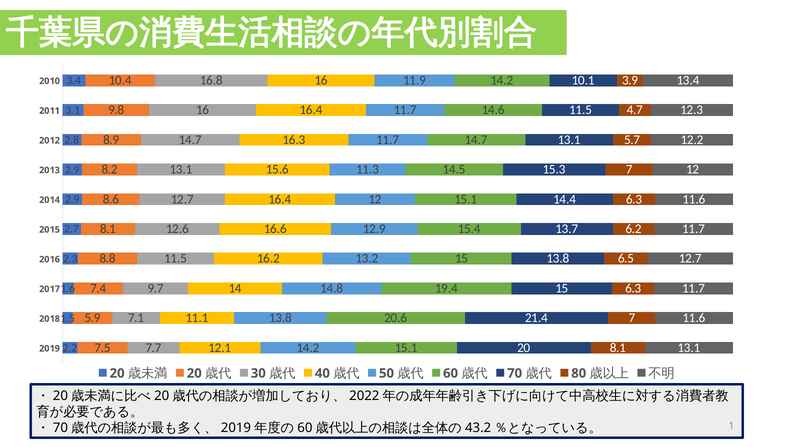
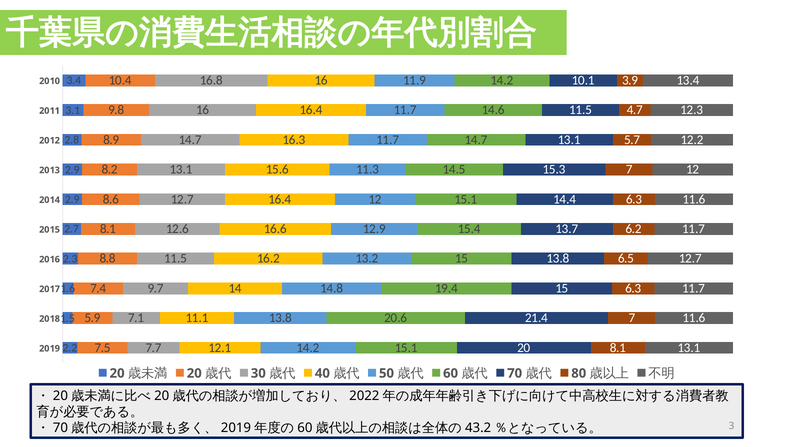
1: 1 -> 3 (732, 426)
